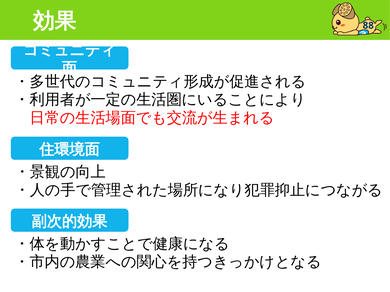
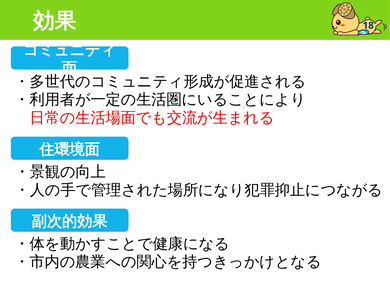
88: 88 -> 18 (368, 26)
